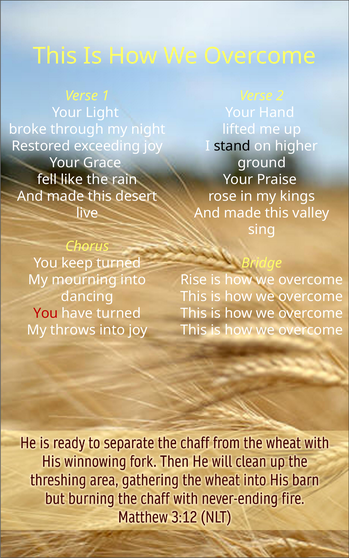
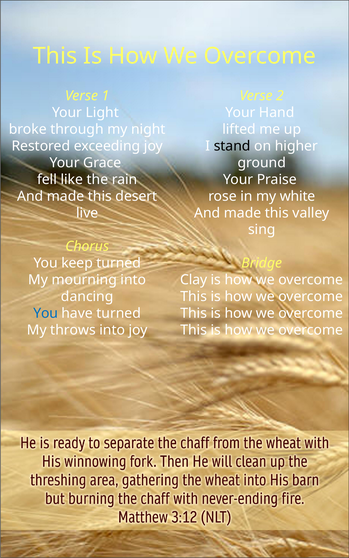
kings: kings -> white (298, 196)
Rise: Rise -> Clay (194, 280)
You colour: red -> blue (46, 314)
